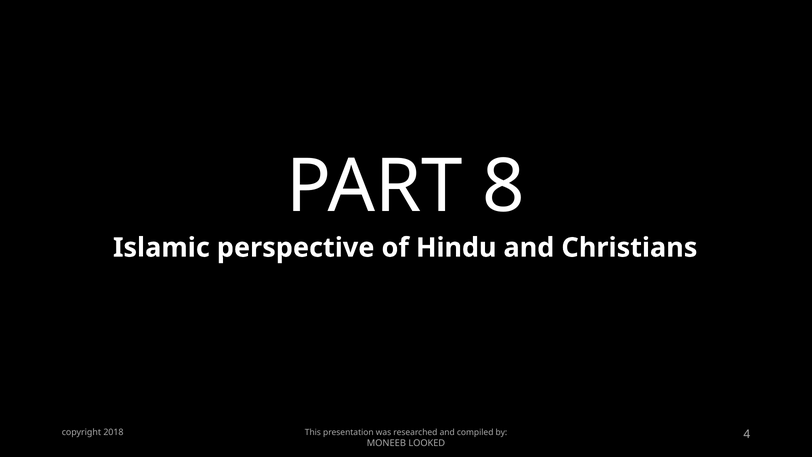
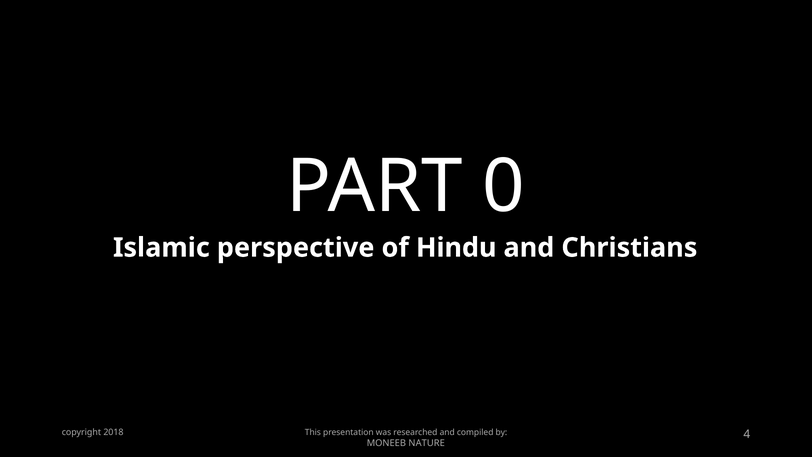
8: 8 -> 0 (503, 186)
LOOKED: LOOKED -> NATURE (427, 443)
